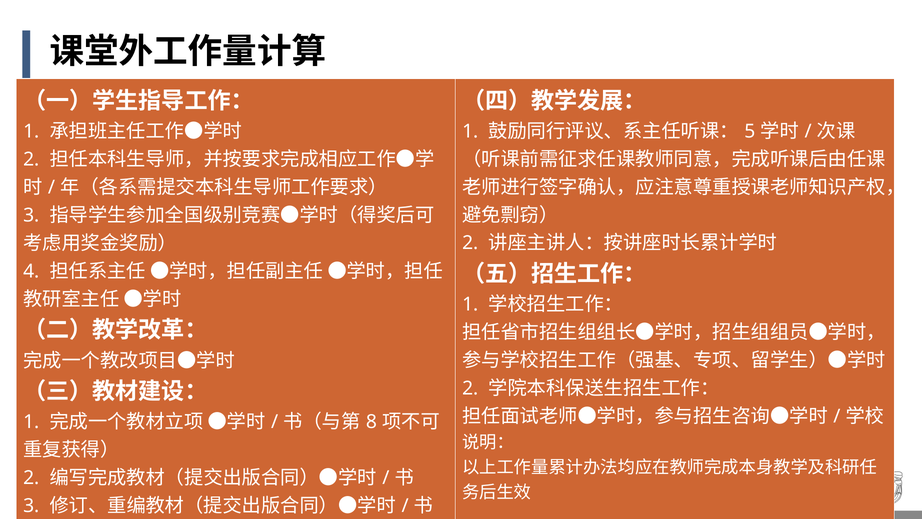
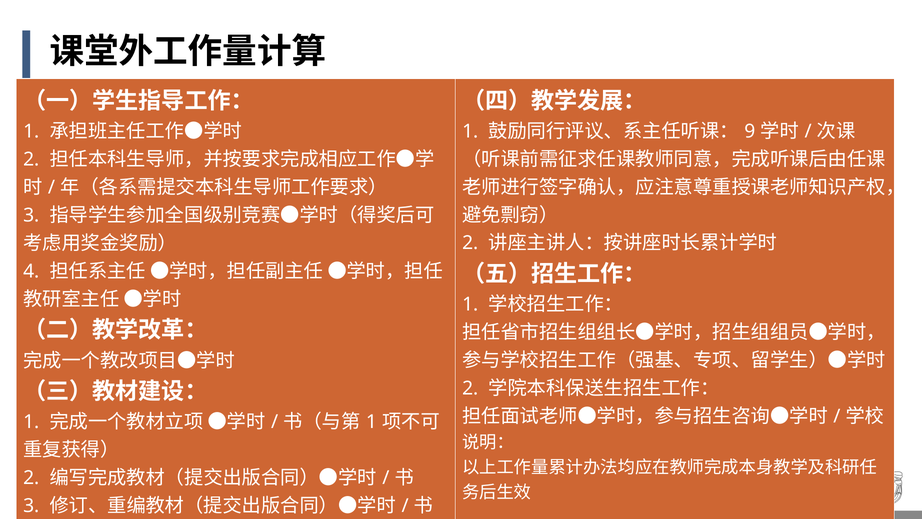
5: 5 -> 9 (750, 131)
8: 8 -> 1 (371, 422)
